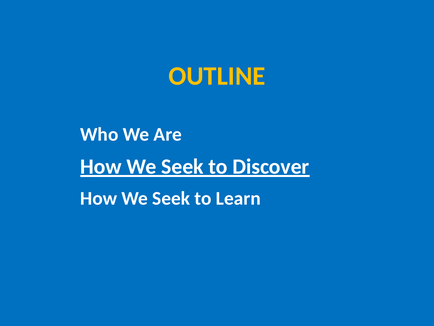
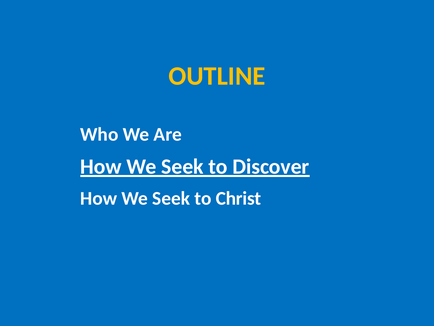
Learn: Learn -> Christ (239, 198)
